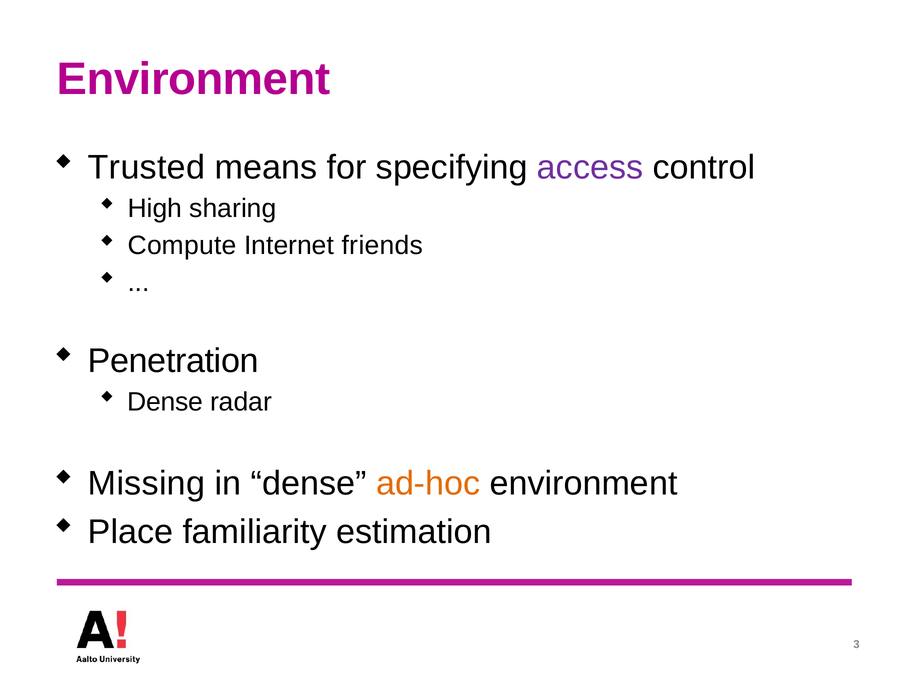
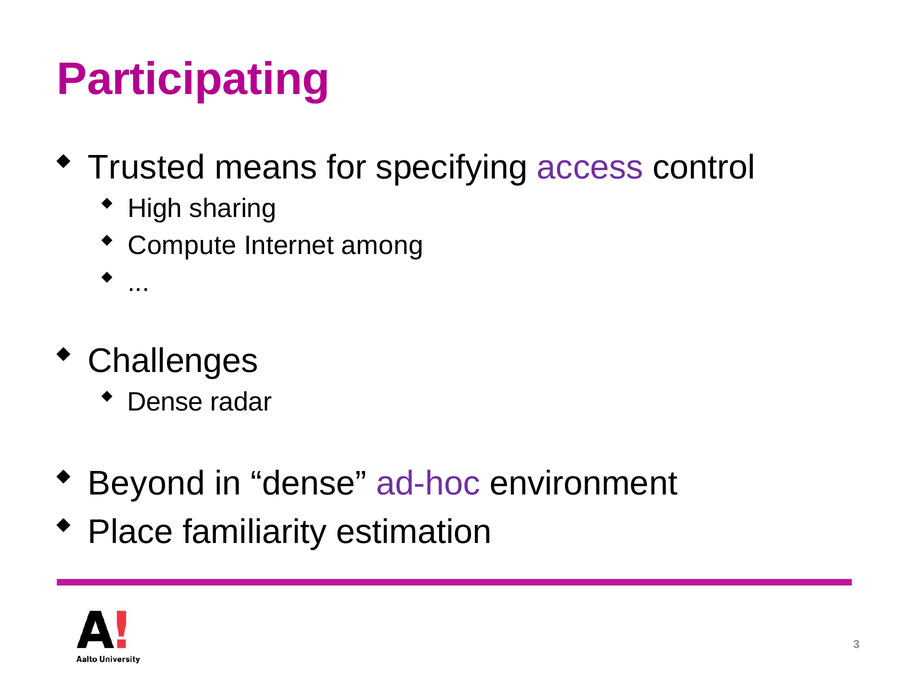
Environment: Environment -> Participating (193, 79)
friends: friends -> among (382, 245)
Penetration: Penetration -> Challenges (173, 361)
Missing: Missing -> Beyond (146, 483)
ad-hoc colour: orange -> purple (428, 483)
